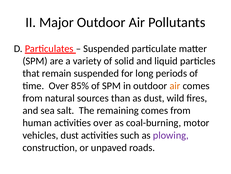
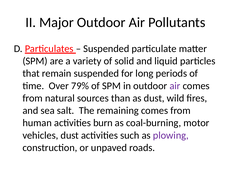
85%: 85% -> 79% (80, 85)
air colour: orange -> purple (175, 85)
activities over: over -> burn (103, 122)
